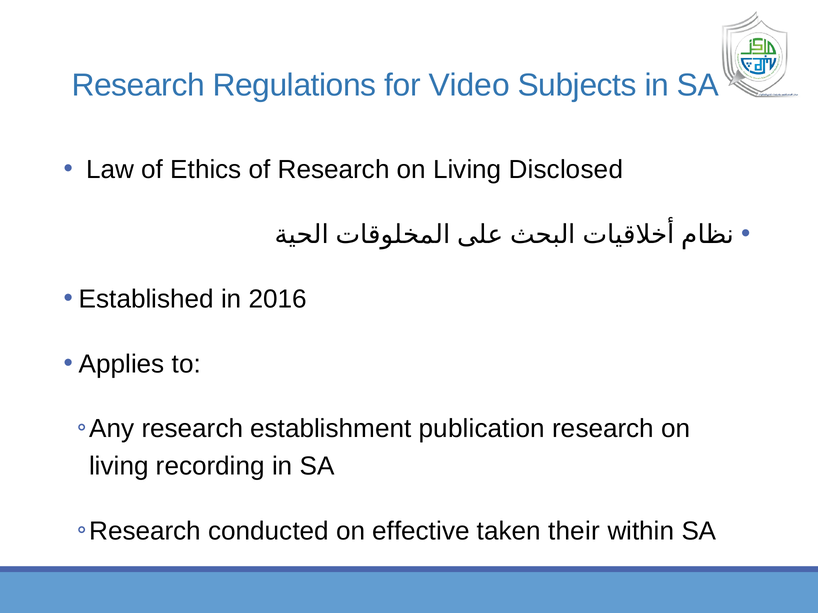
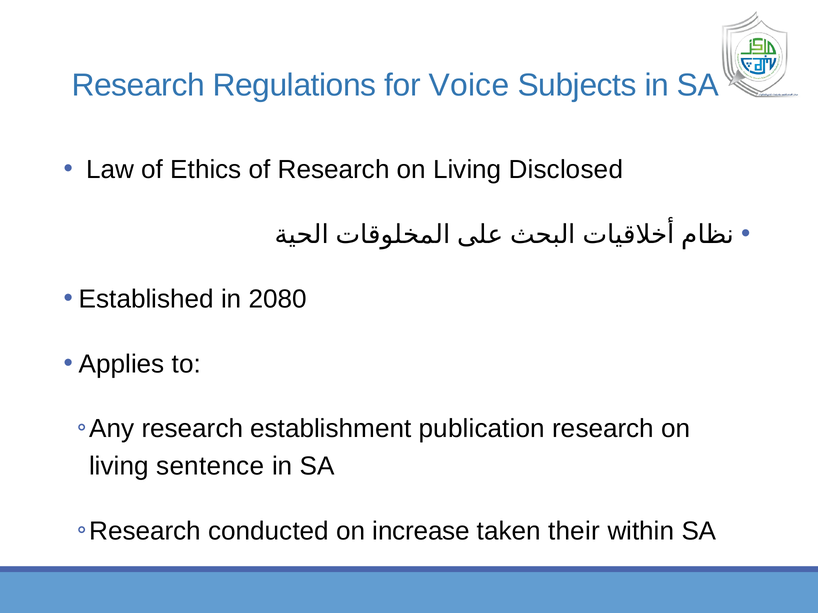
Video: Video -> Voice (469, 85)
2016: 2016 -> 2080 (278, 299)
recording: recording -> sentence (210, 467)
effective: effective -> increase (421, 532)
